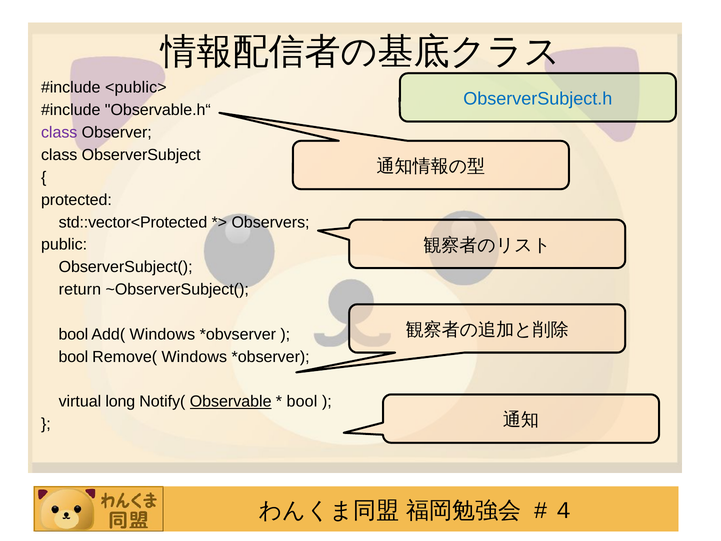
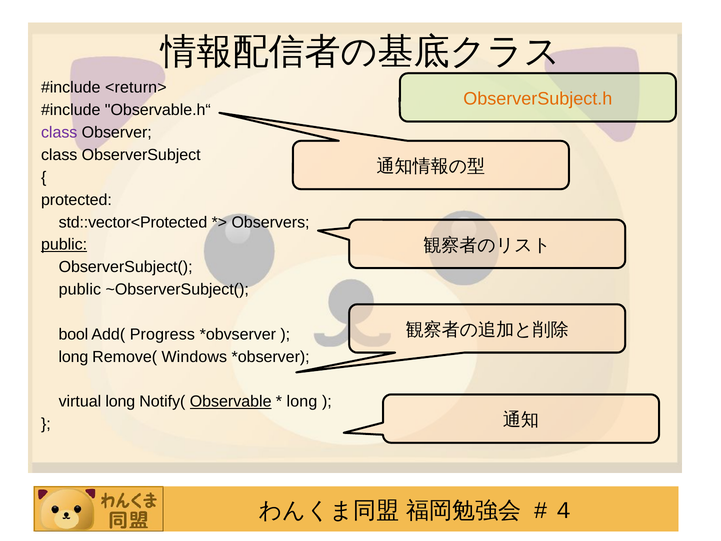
<public>: <public> -> <return> (136, 88)
ObserverSubject.h colour: blue -> orange (538, 99)
public underline: none -> present (64, 245)
return: return -> public (80, 289)
Add( Windows: Windows -> Progress (162, 334)
bool: bool -> long (73, 357)
bool: bool -> long (302, 402)
